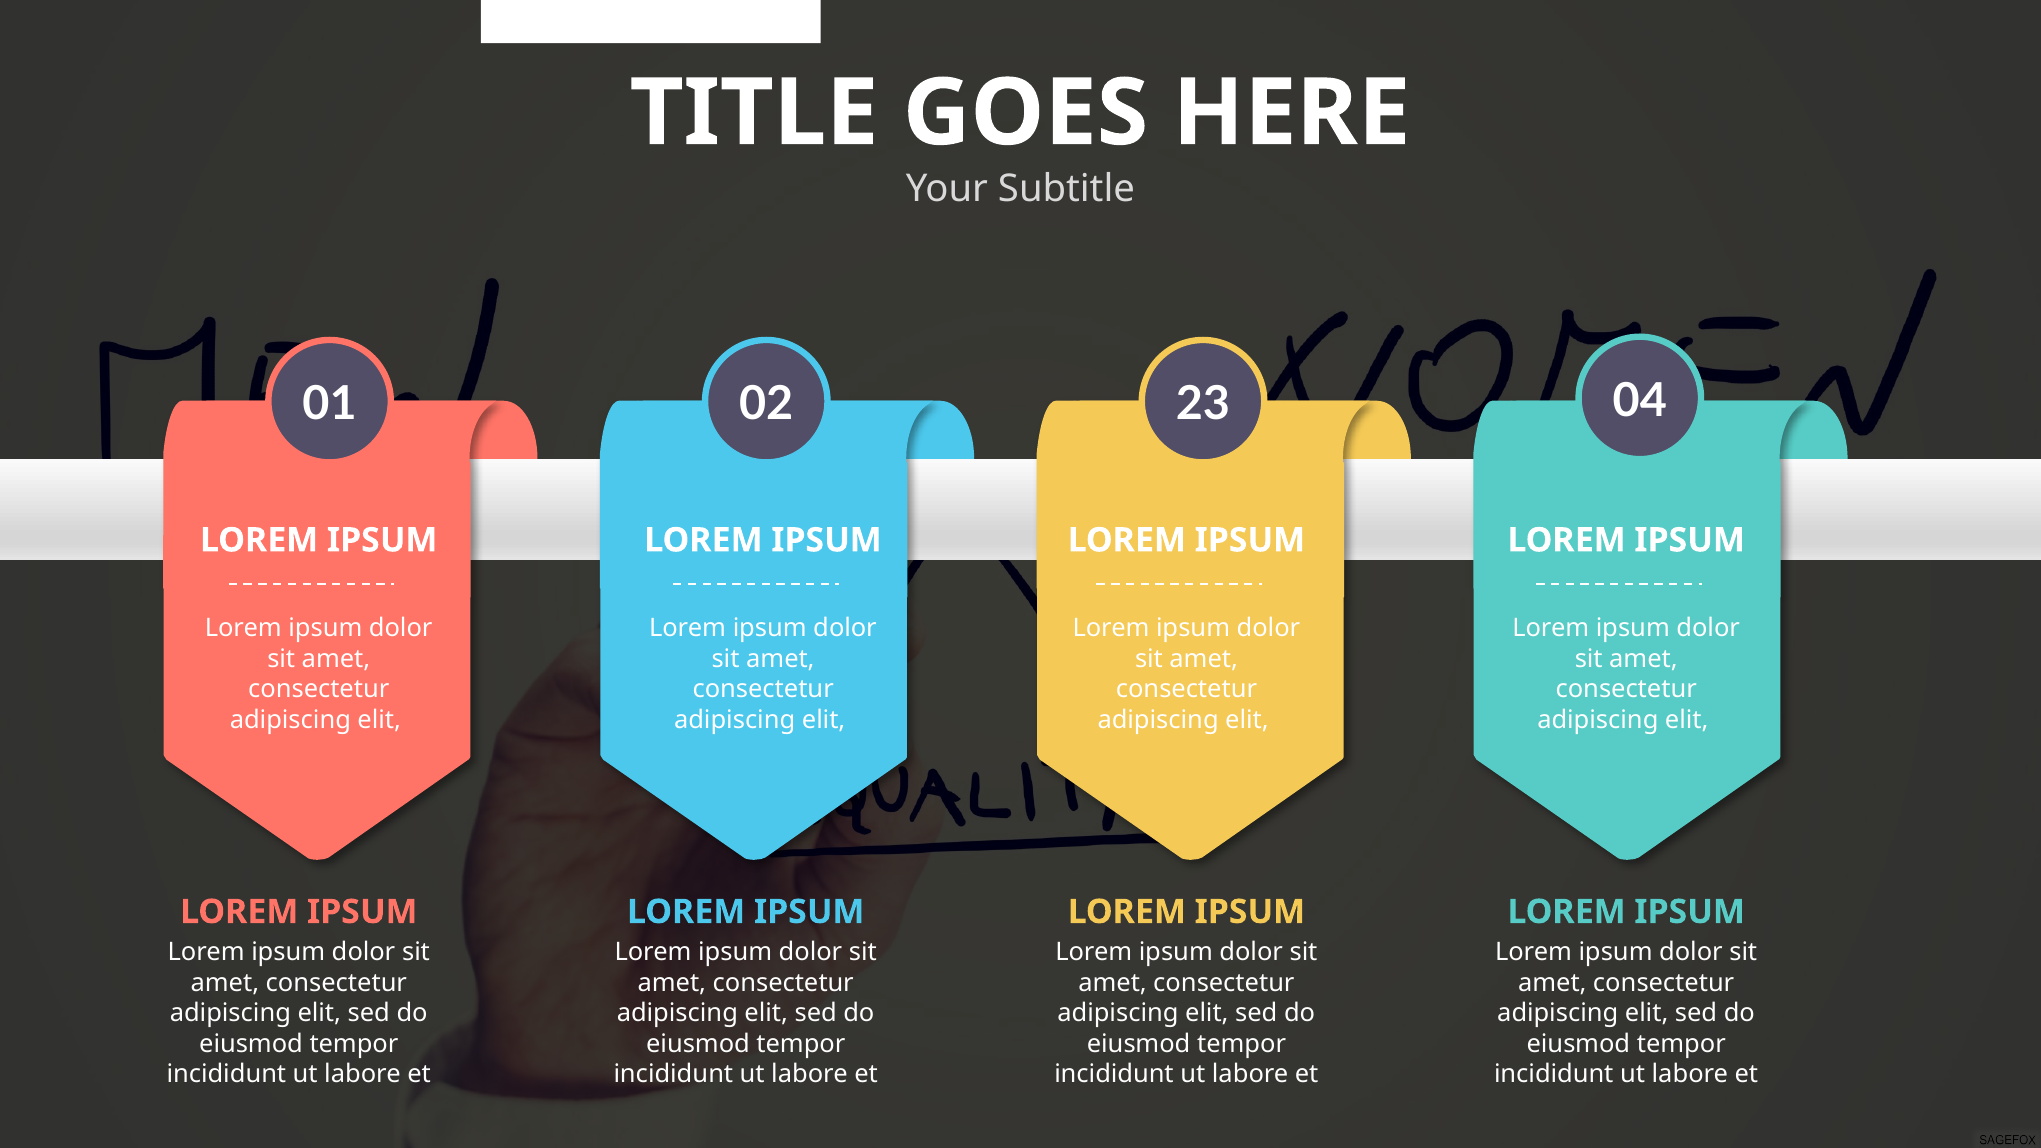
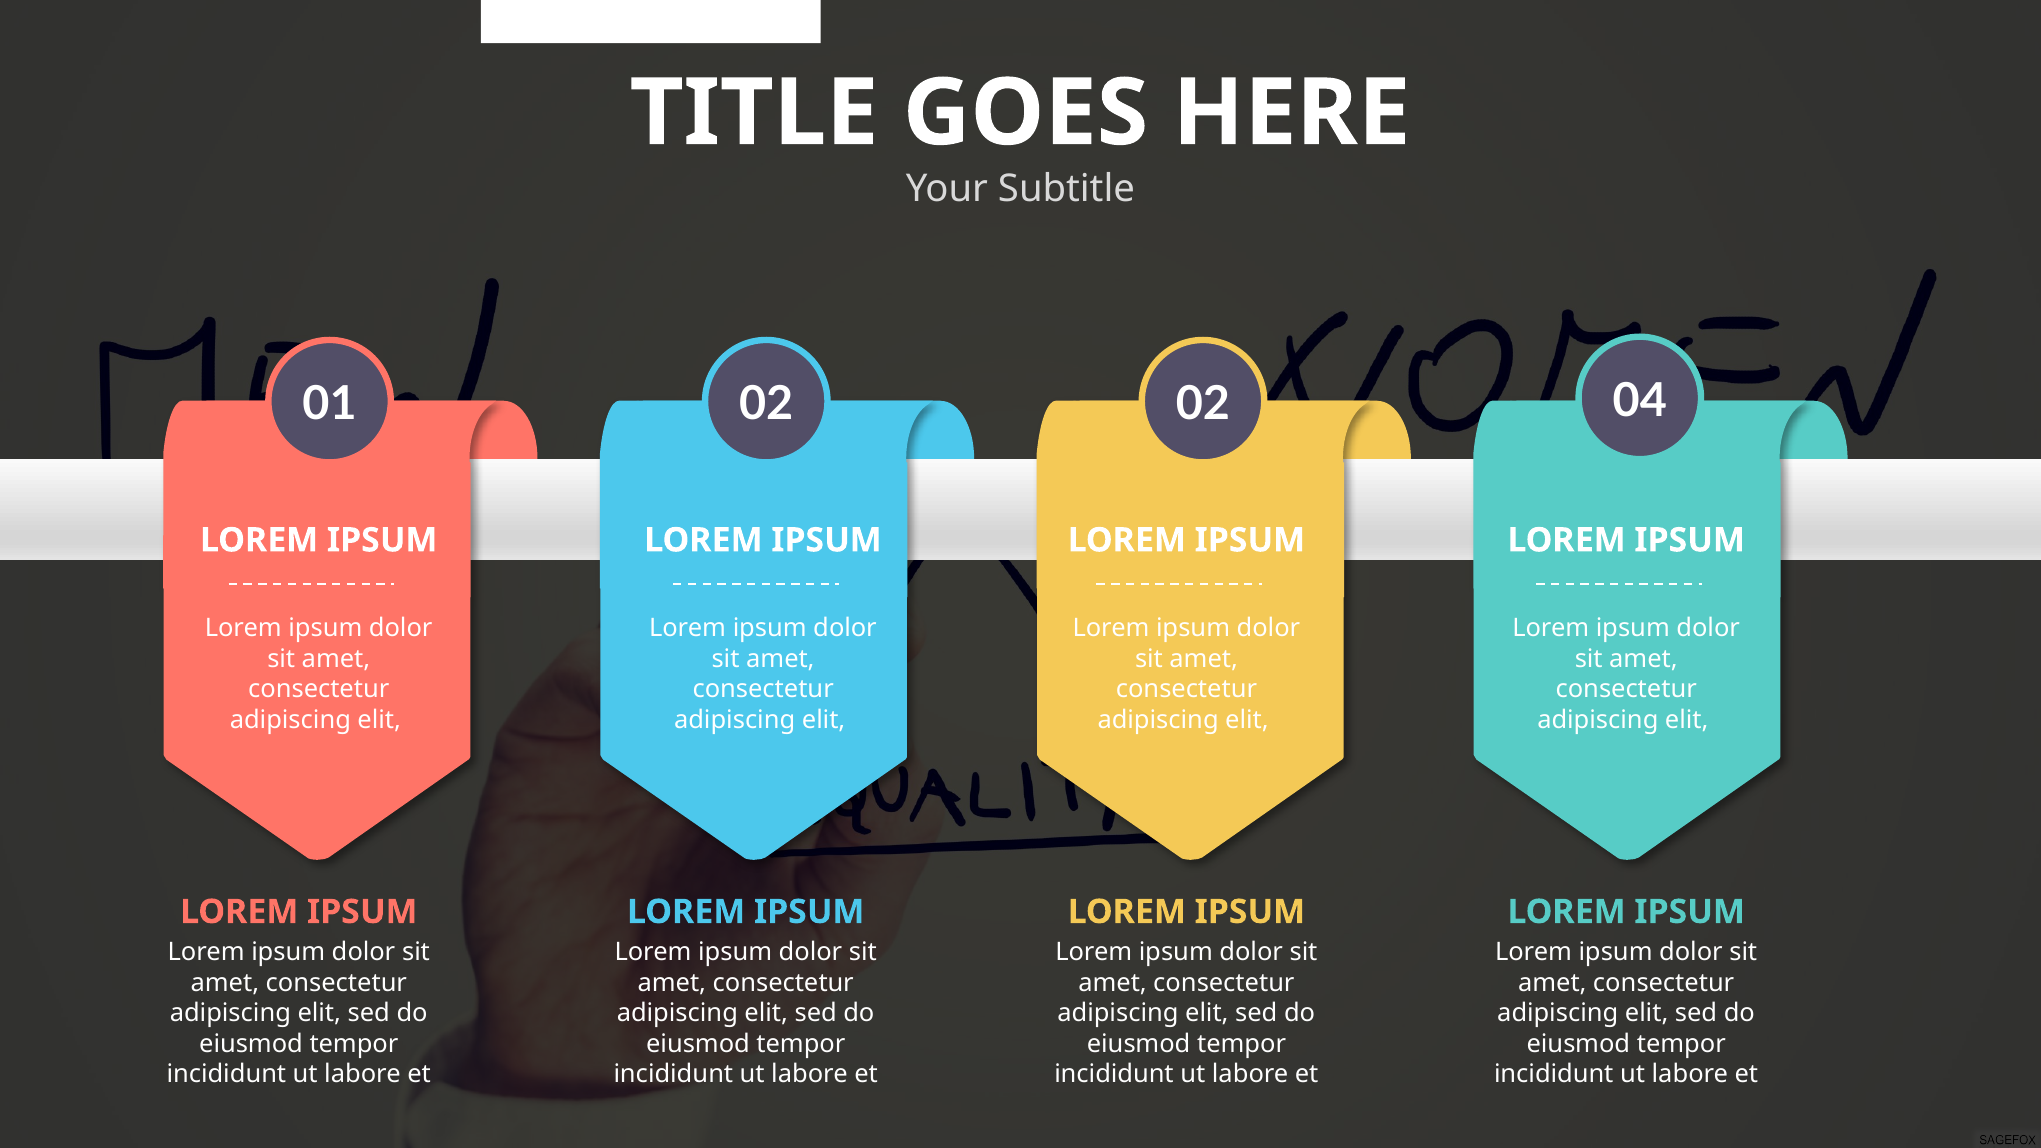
02 23: 23 -> 02 (1203, 404)
